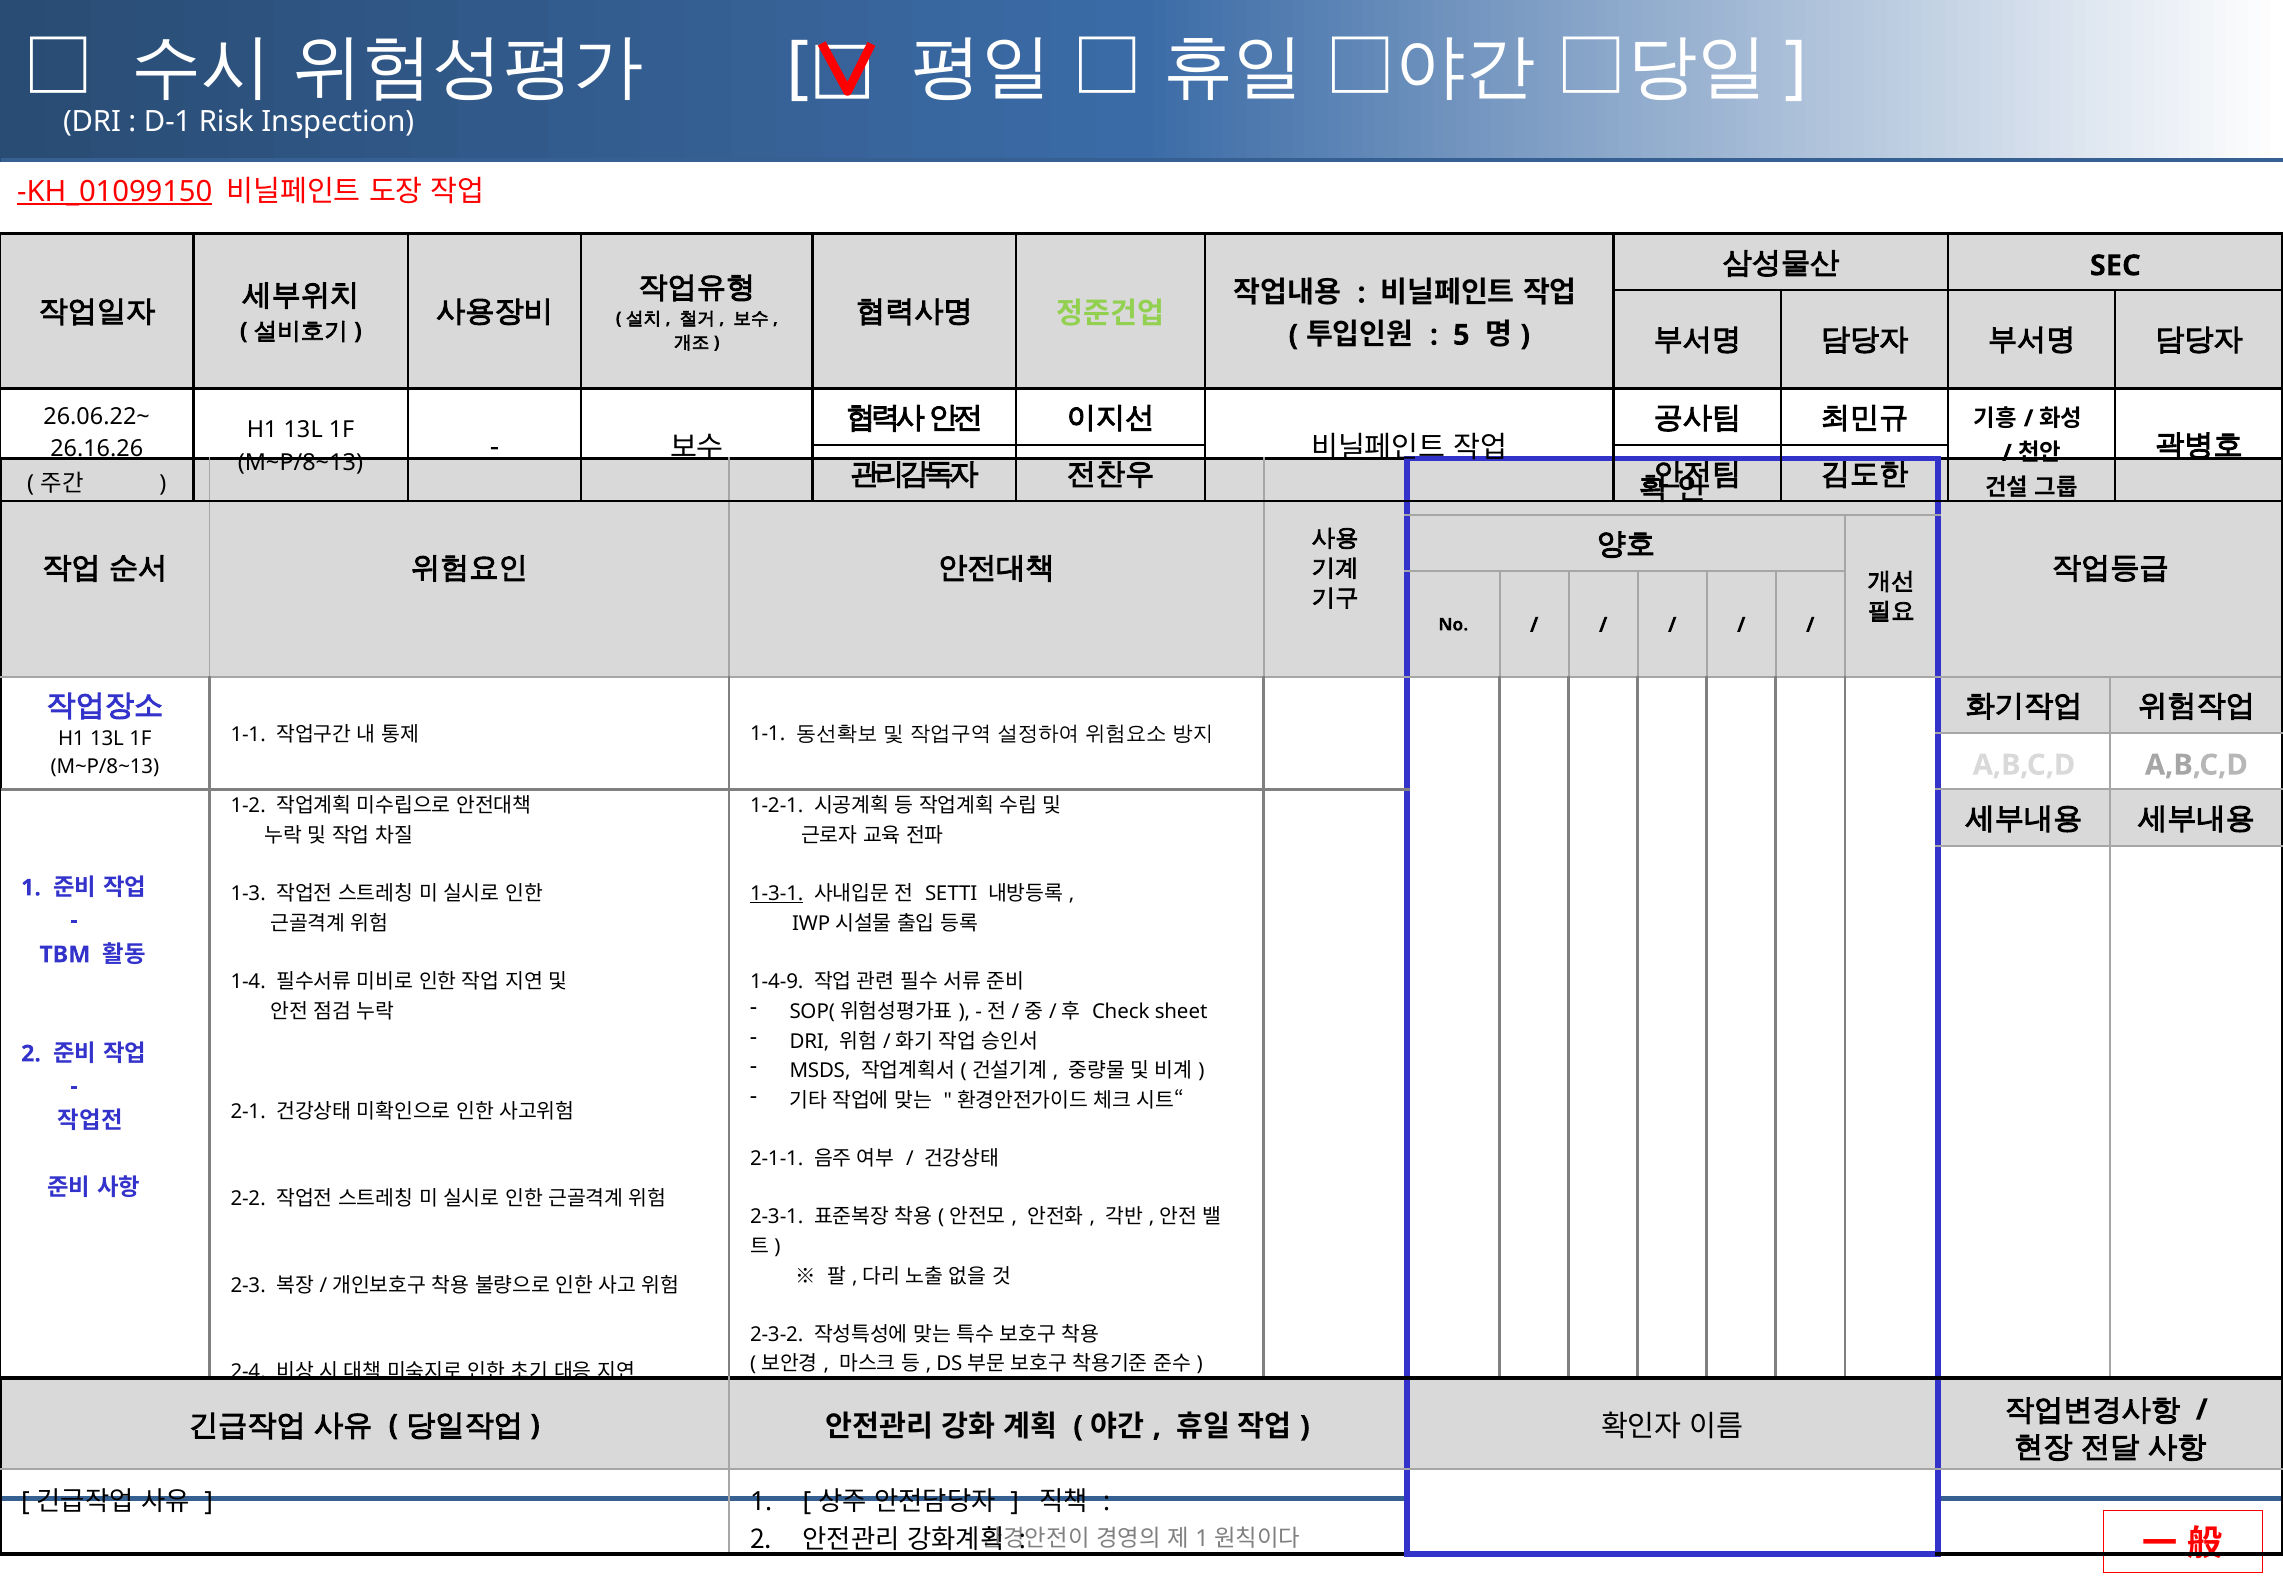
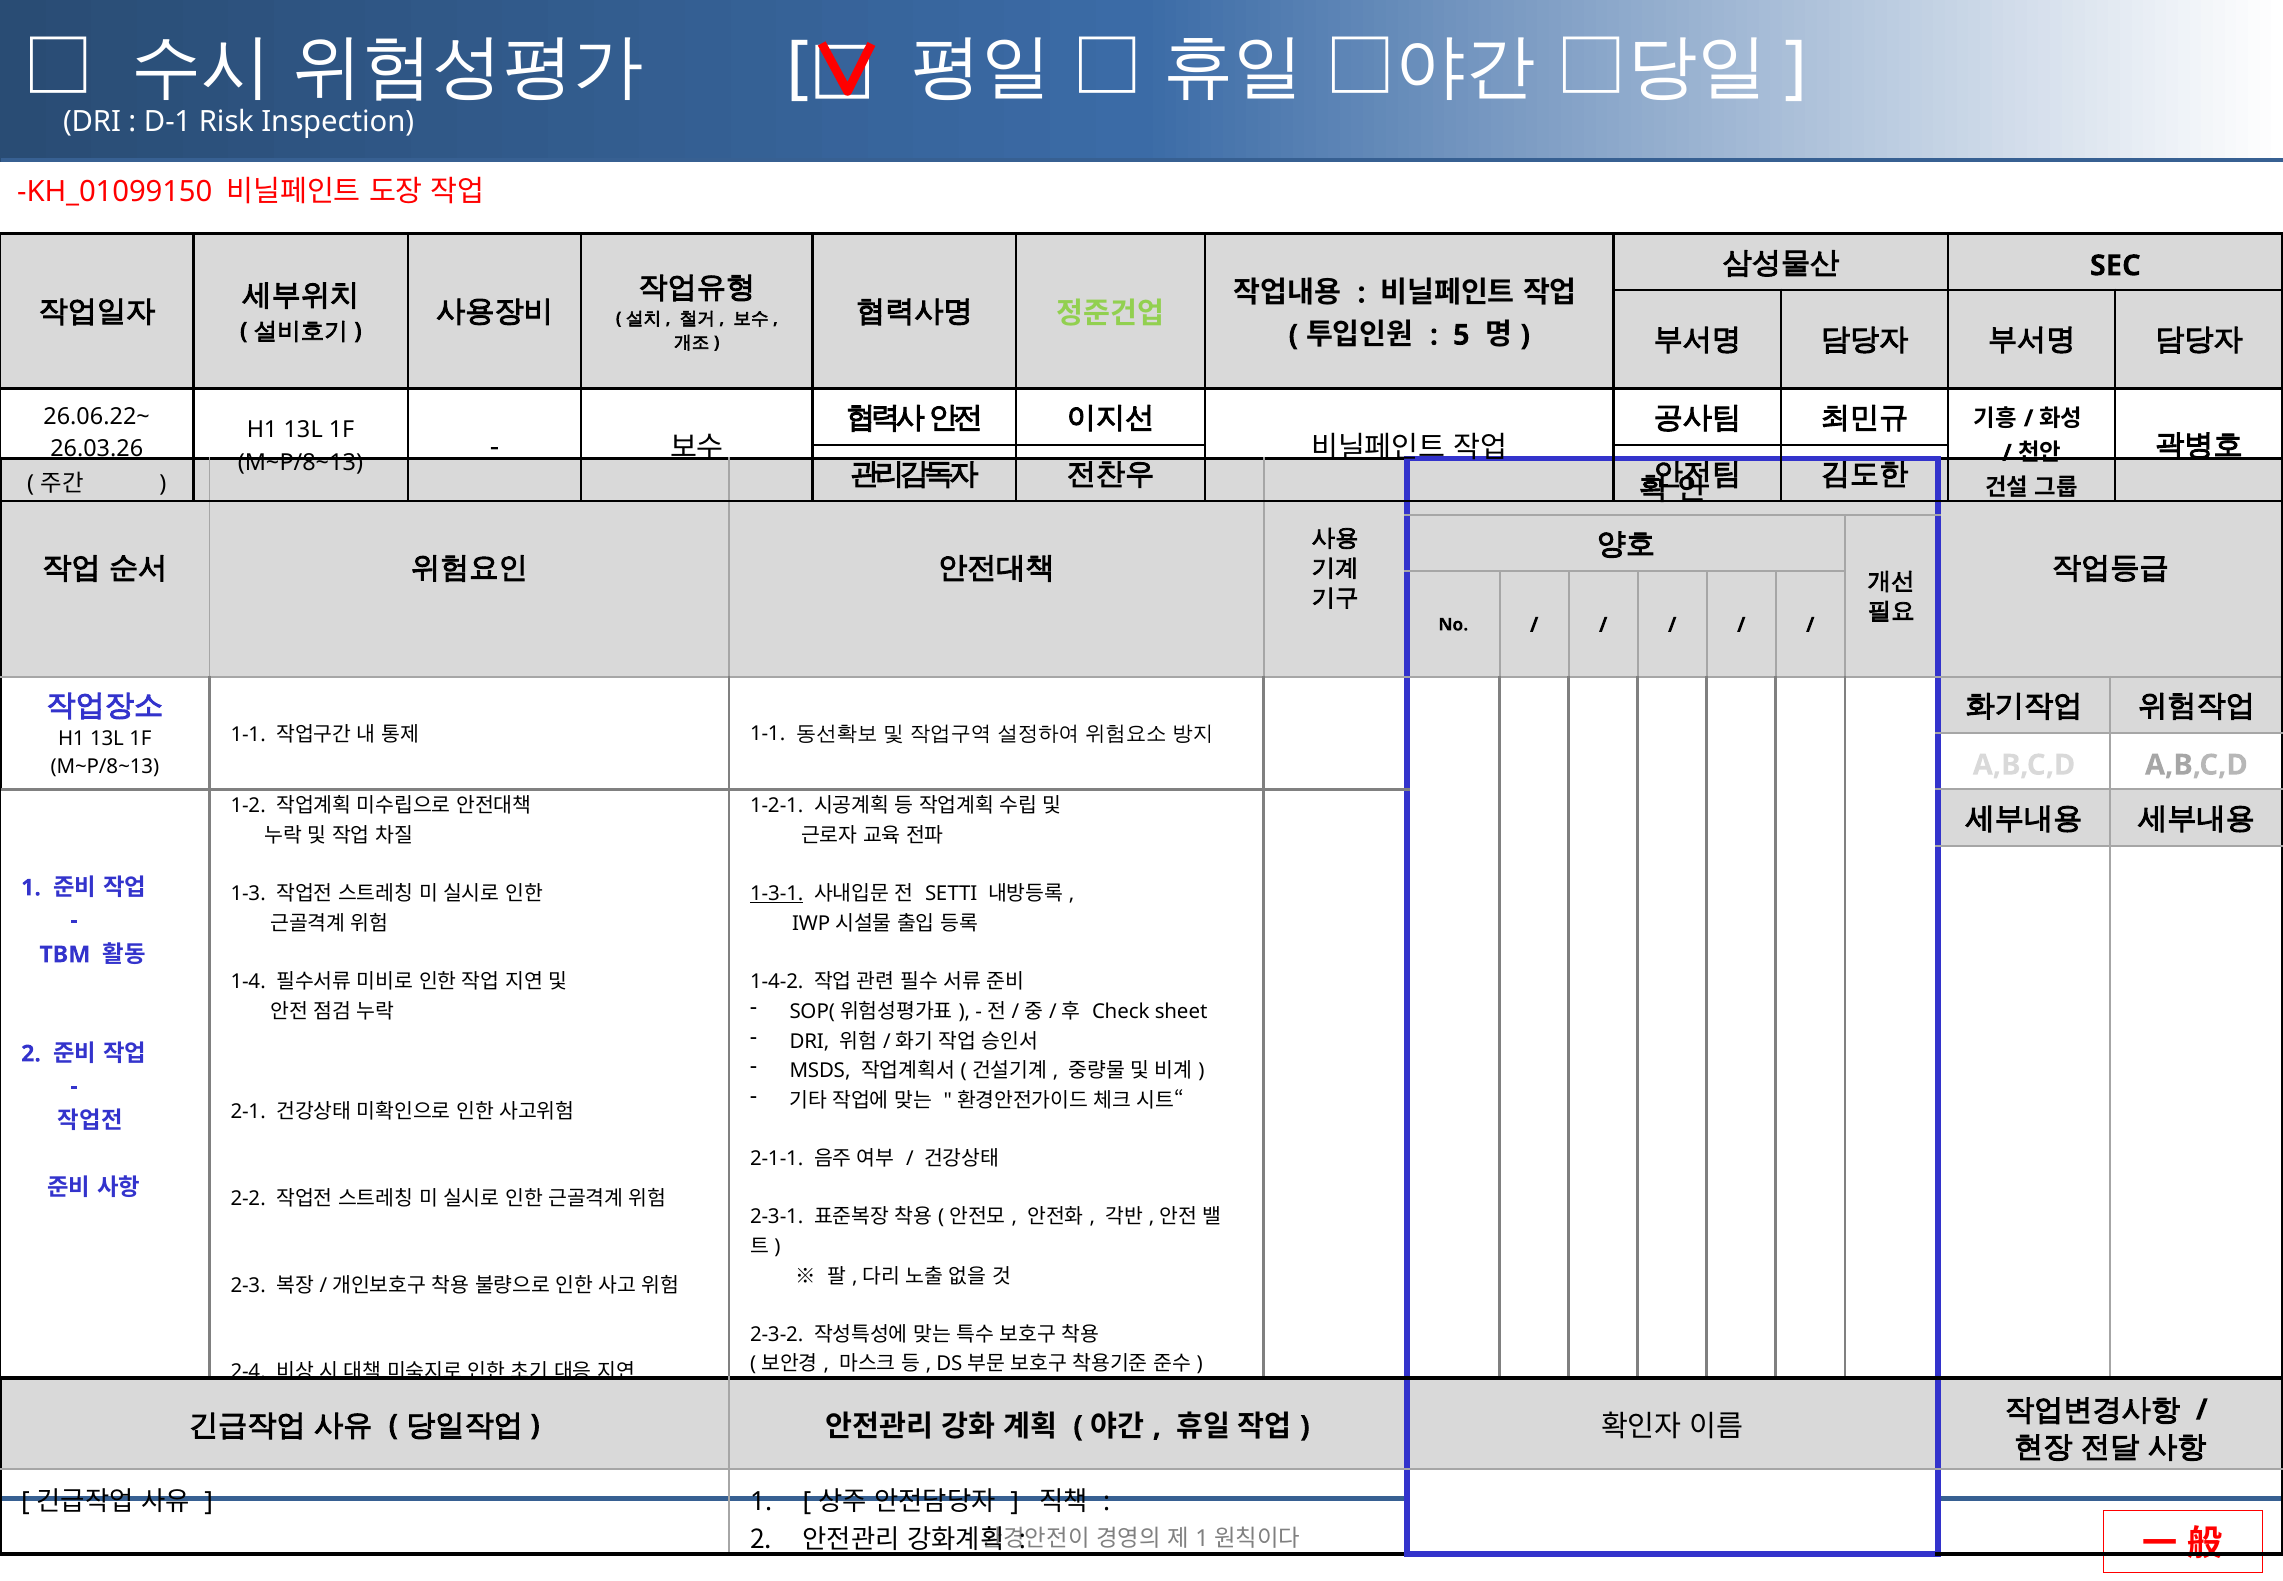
KH_01099150 underline: present -> none (115, 192)
26.16.26: 26.16.26 -> 26.03.26 (97, 449)
1-4-9: 1-4-9 -> 1-4-2 (777, 981)
